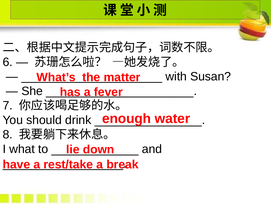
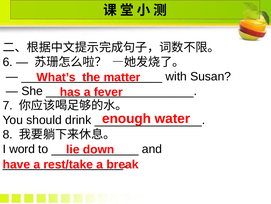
what: what -> word (22, 149)
